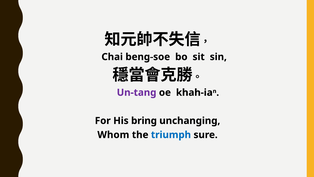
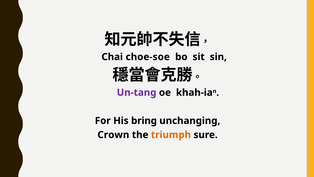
beng-soe: beng-soe -> choe-soe (148, 57)
Whom: Whom -> Crown (113, 135)
triumph colour: blue -> orange (171, 135)
